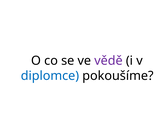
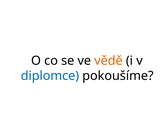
vědě colour: purple -> orange (109, 61)
